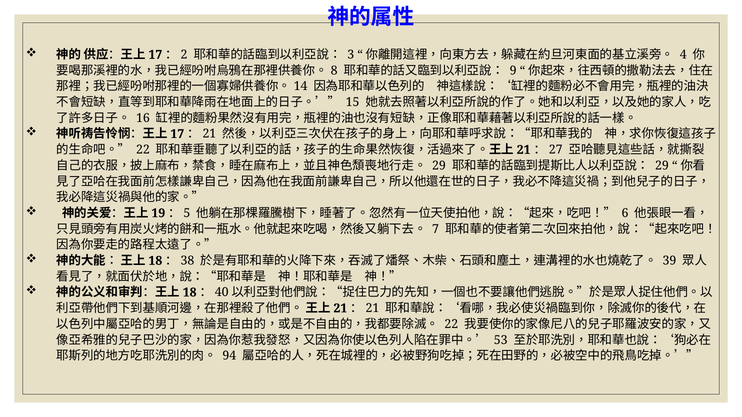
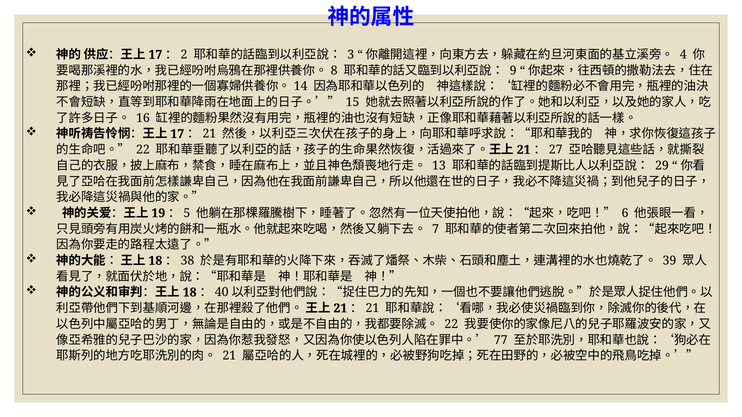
29: 29 -> 13 (439, 166)
53: 53 -> 77 (501, 340)
94: 94 -> 21 (229, 356)
